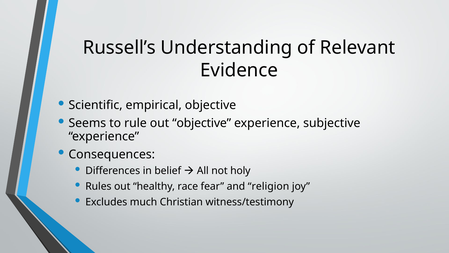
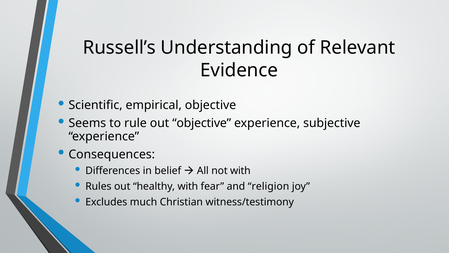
not holy: holy -> with (240, 171)
healthy race: race -> with (188, 186)
